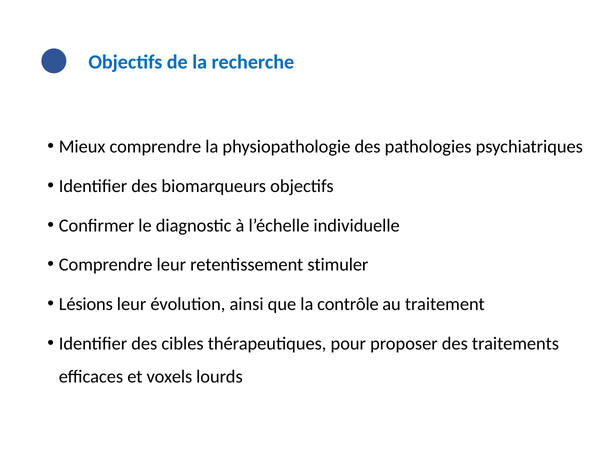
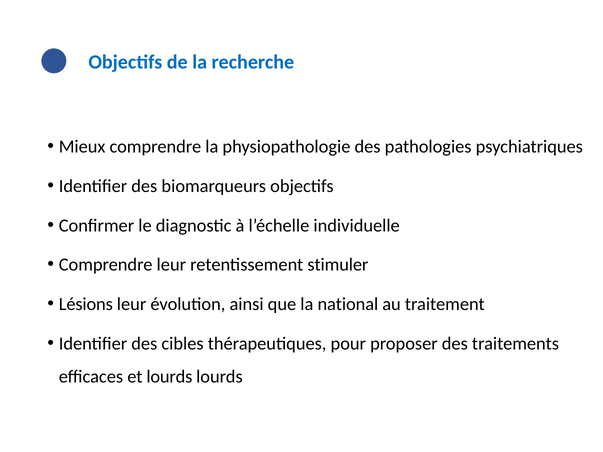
contrôle: contrôle -> national (348, 304)
et voxels: voxels -> lourds (169, 377)
